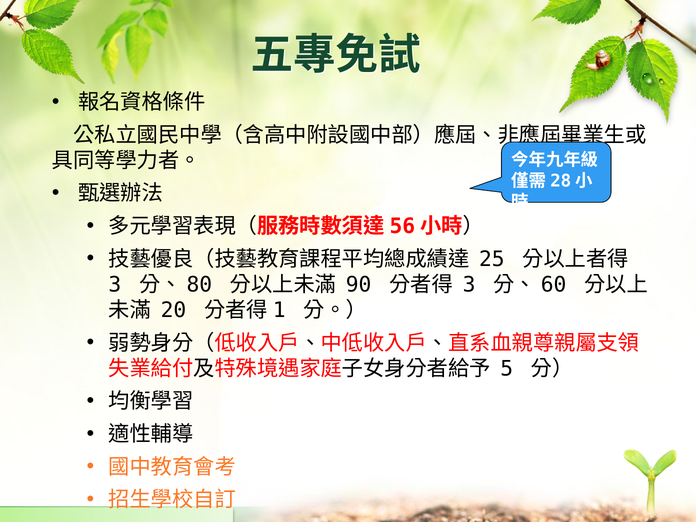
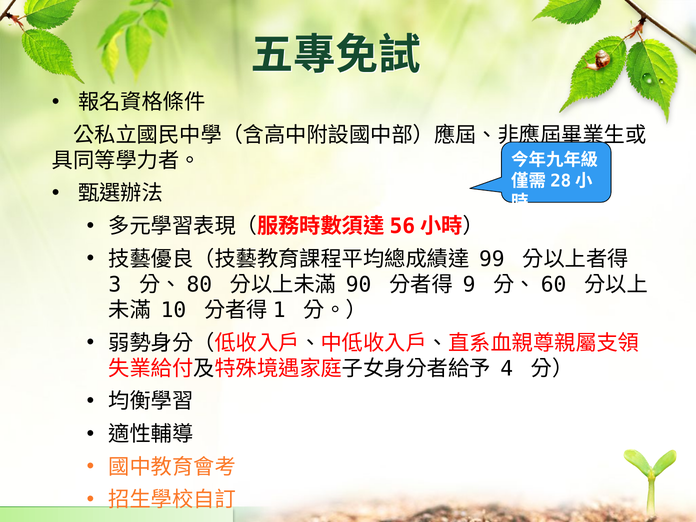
25: 25 -> 99 (492, 259)
3: 3 -> 9 (469, 285)
20: 20 -> 10 (173, 310)
5: 5 -> 4 (507, 368)
